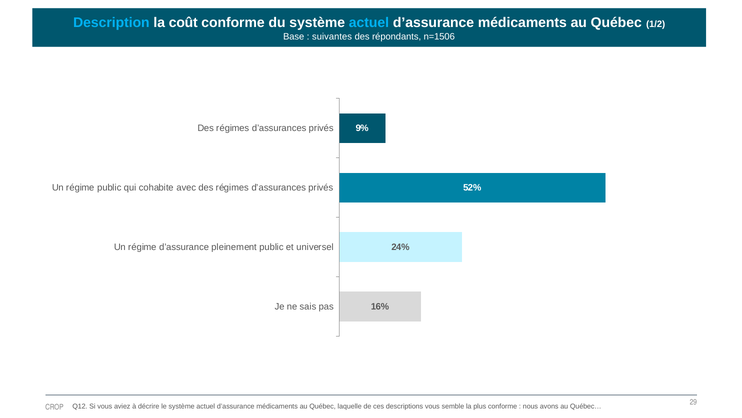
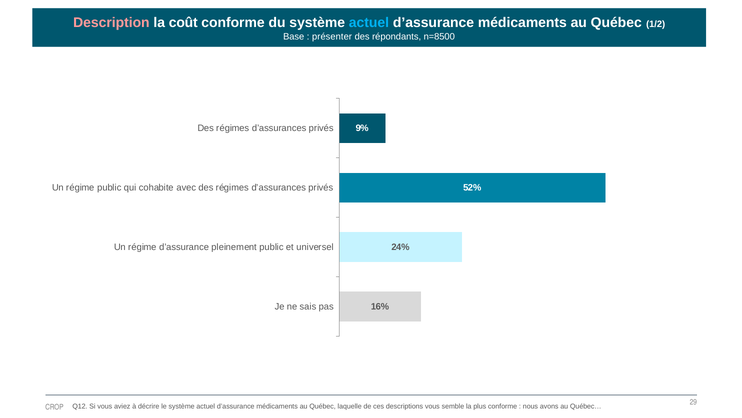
Description colour: light blue -> pink (111, 23)
suivantes: suivantes -> présenter (332, 36)
n=1506: n=1506 -> n=8500 (439, 36)
